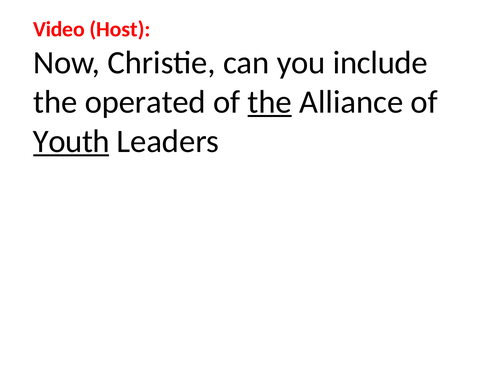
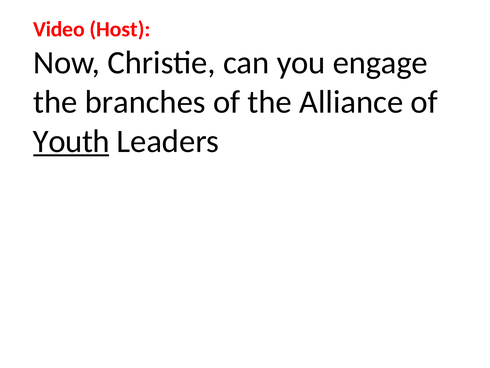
include: include -> engage (380, 63)
operated: operated -> branches (145, 102)
the underline: present -> none (270, 102)
